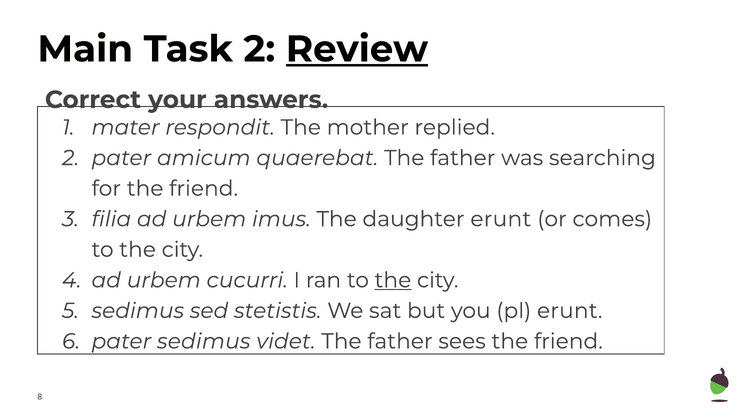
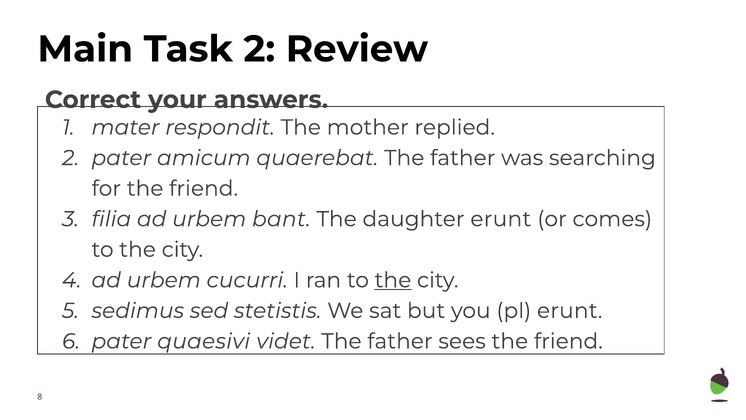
Review underline: present -> none (357, 49)
imus: imus -> bant (281, 219)
pater sedimus: sedimus -> quaesivi (204, 341)
